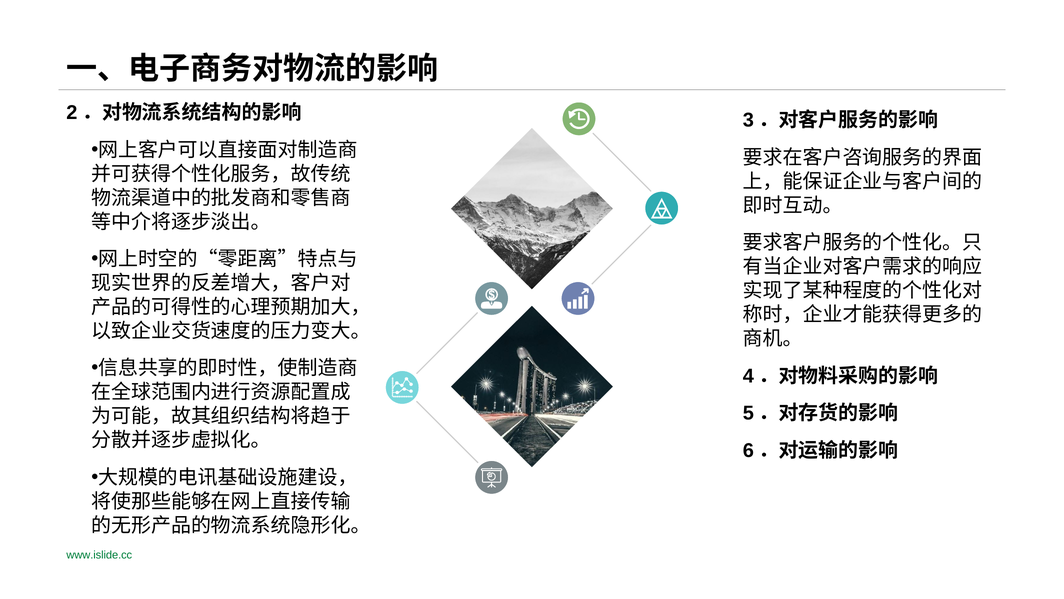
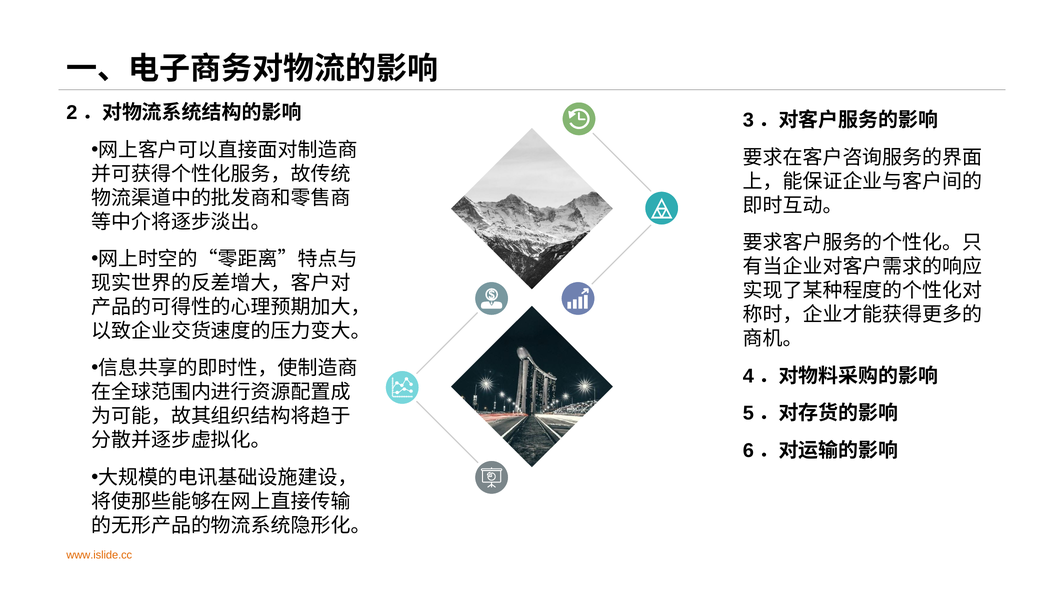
www.islide.cc colour: green -> orange (99, 554)
